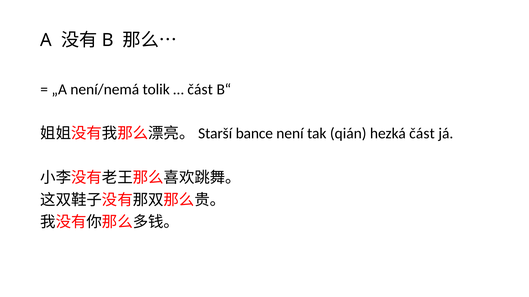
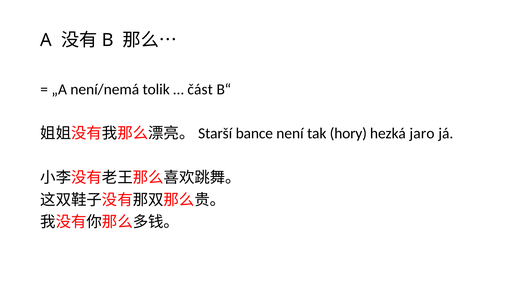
qián: qián -> hory (348, 134)
hezká část: část -> jaro (422, 134)
